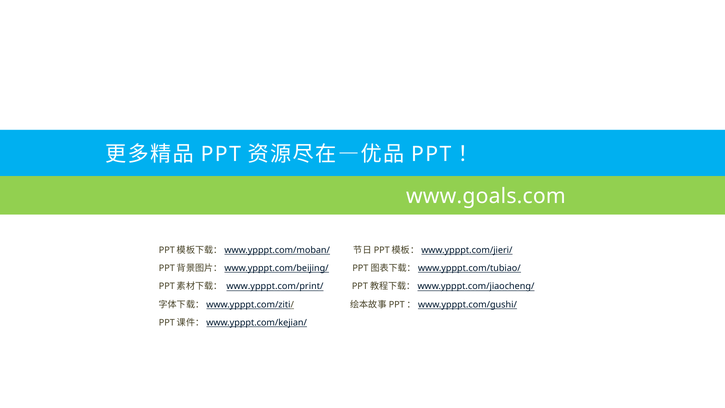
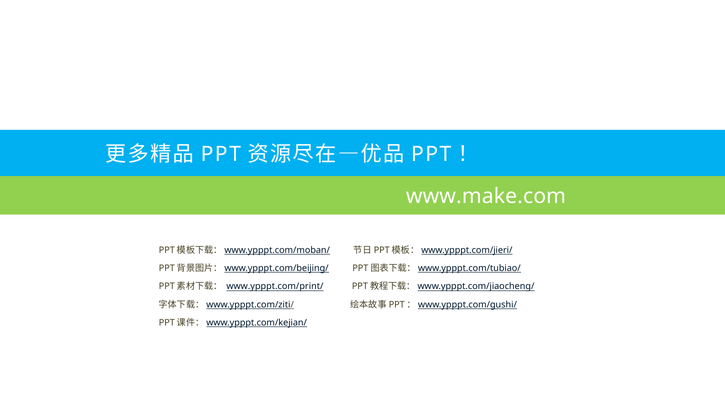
www.goals.com: www.goals.com -> www.make.com (486, 196)
